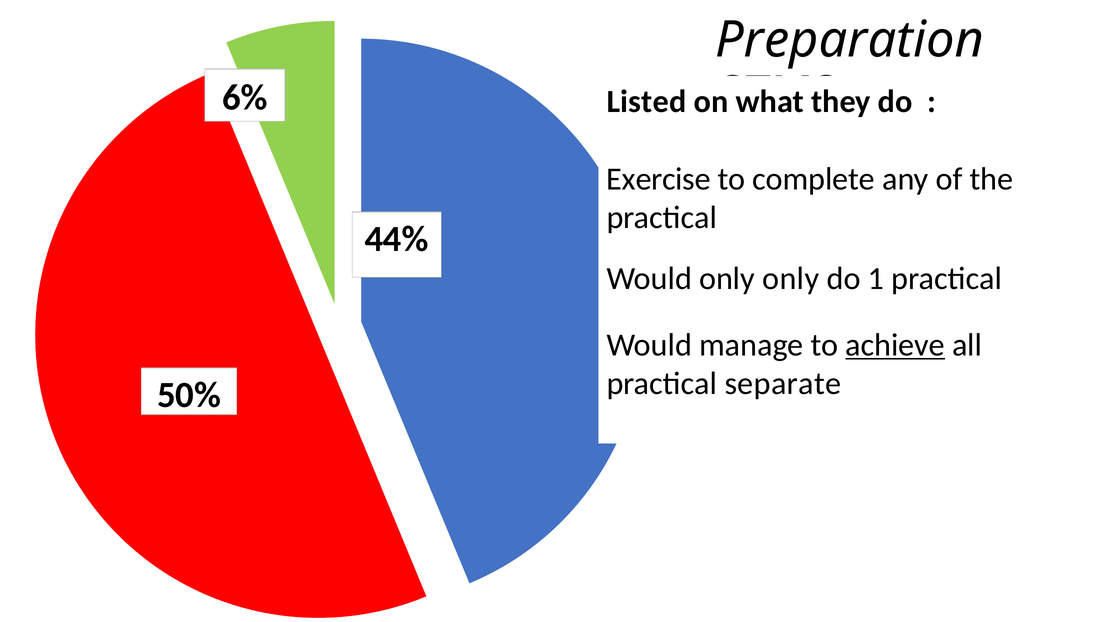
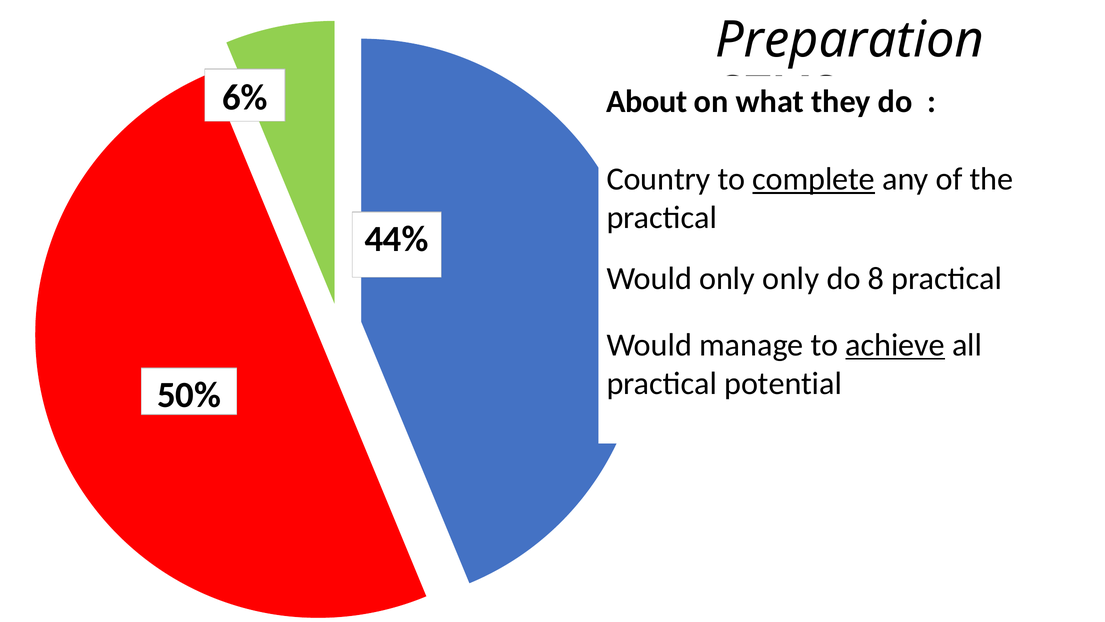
Listed: Listed -> About (647, 101)
Exercise: Exercise -> Country (659, 179)
complete underline: none -> present (814, 179)
1: 1 -> 8 (876, 278)
separate: separate -> potential (783, 383)
